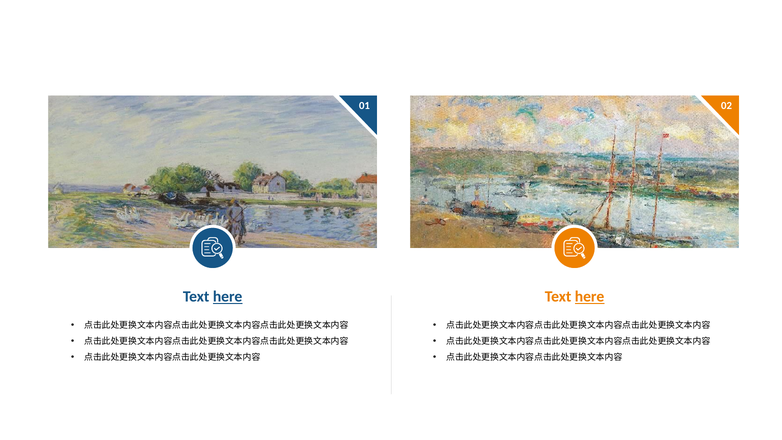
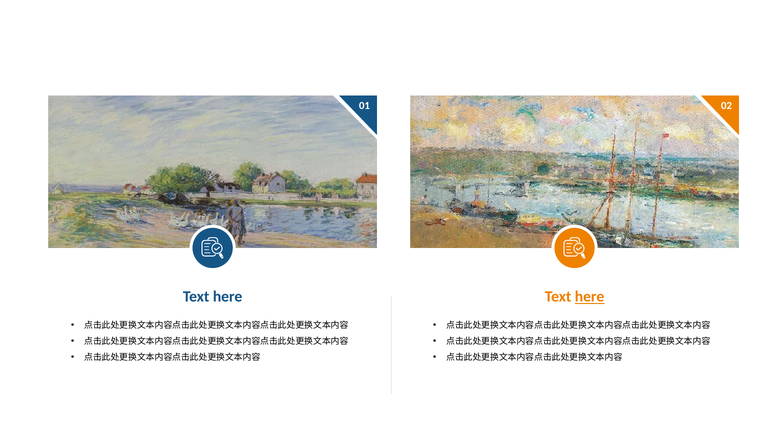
here underline: present -> none (228, 297)
